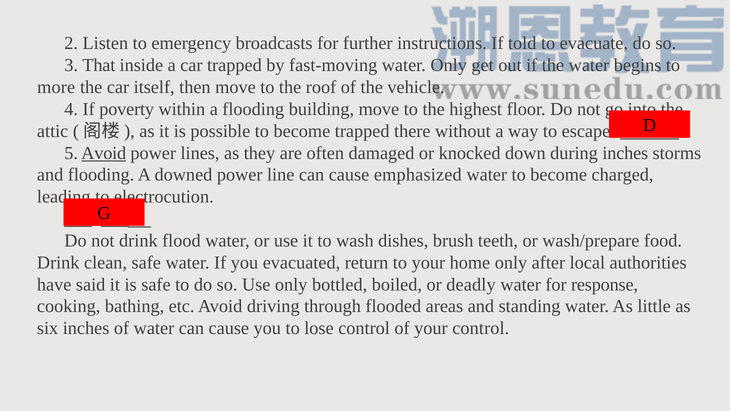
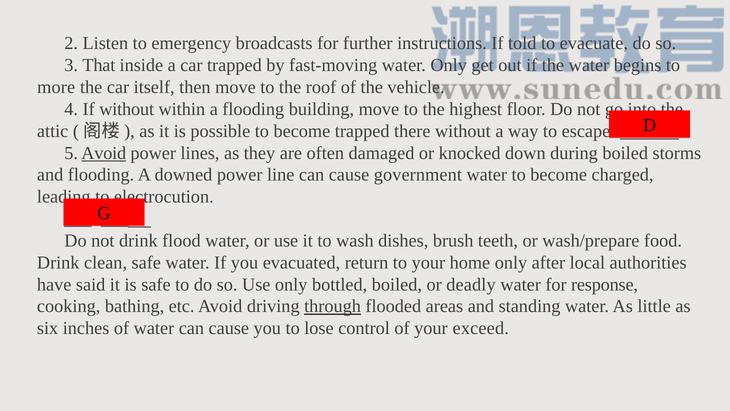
If poverty: poverty -> without (127, 109)
during inches: inches -> boiled (625, 153)
emphasized: emphasized -> government (418, 175)
through underline: none -> present (333, 306)
your control: control -> exceed (481, 328)
